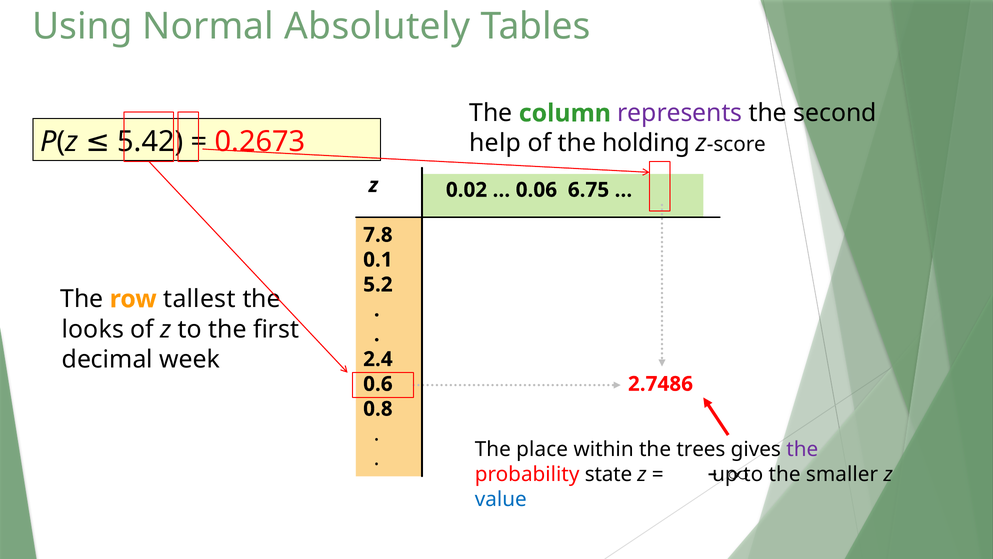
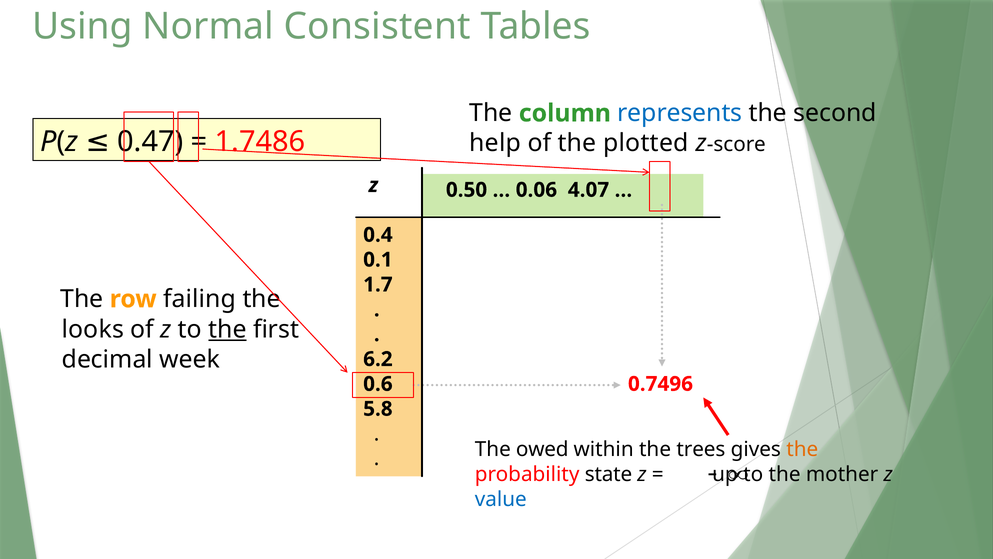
Absolutely: Absolutely -> Consistent (377, 26)
represents colour: purple -> blue (680, 113)
0.2673: 0.2673 -> 1.7486 (260, 141)
5.42: 5.42 -> 0.47 (150, 141)
holding: holding -> plotted (646, 143)
0.02: 0.02 -> 0.50 (467, 190)
6.75: 6.75 -> 4.07 (589, 190)
7.8: 7.8 -> 0.4 (378, 235)
5.2: 5.2 -> 1.7 (378, 284)
tallest: tallest -> failing (200, 299)
the underline: none -> present (228, 330)
2.4: 2.4 -> 6.2 (378, 359)
2.7486: 2.7486 -> 0.7496 (660, 384)
0.8: 0.8 -> 5.8 (378, 409)
place: place -> owed (542, 449)
the colour: purple -> orange (802, 449)
smaller: smaller -> mother (842, 474)
